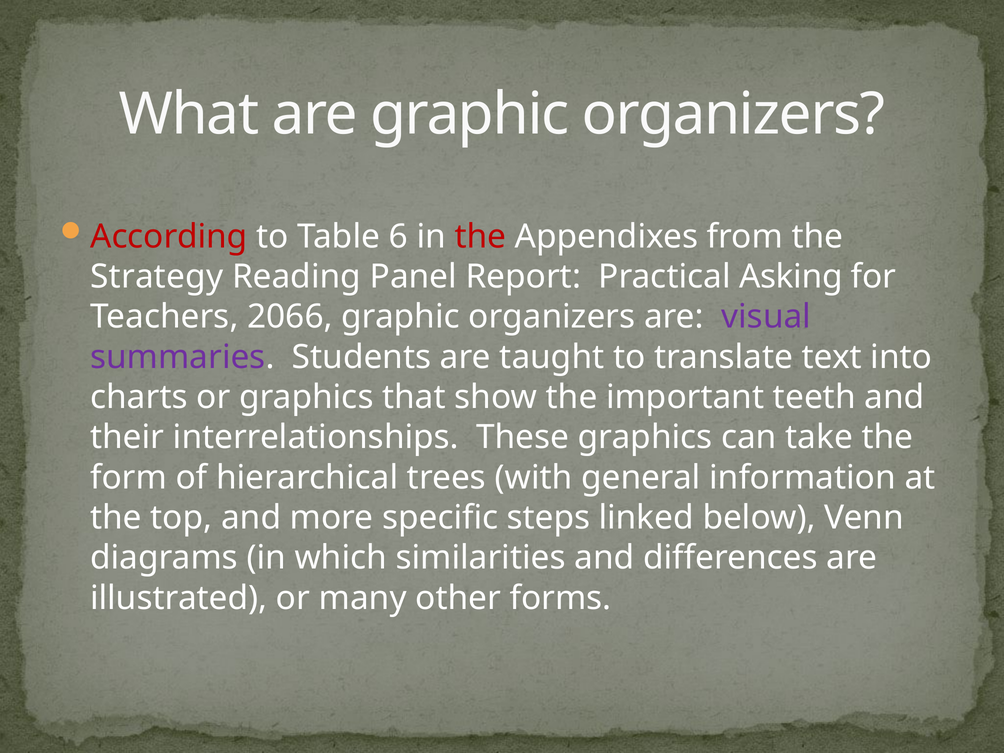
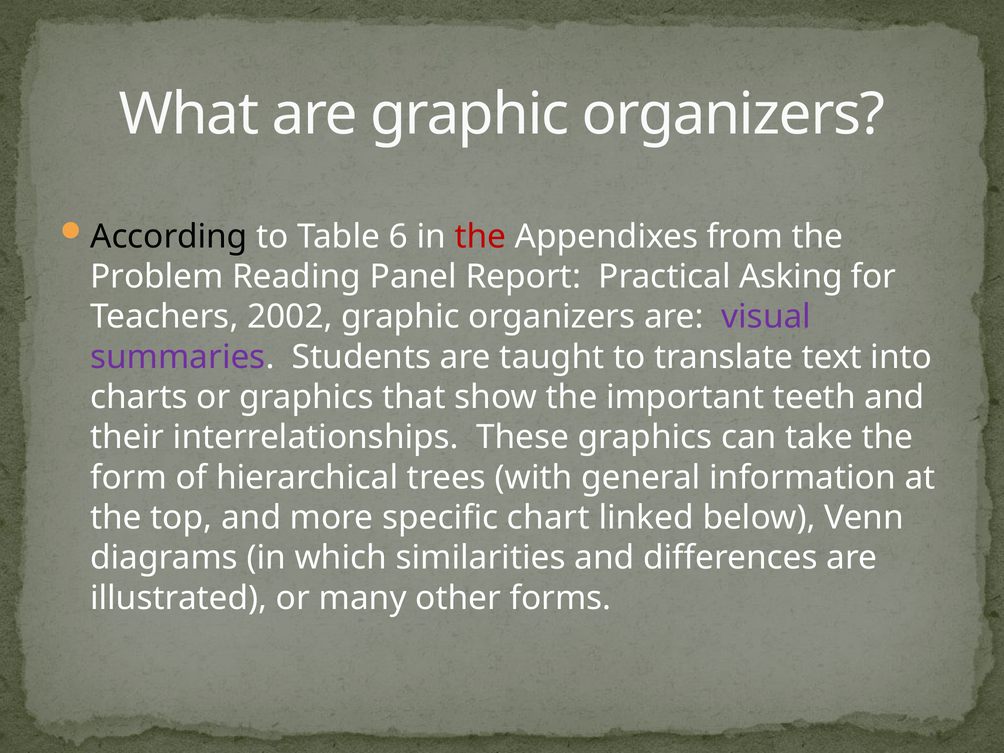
According colour: red -> black (169, 237)
Strategy: Strategy -> Problem (157, 277)
2066: 2066 -> 2002 (290, 317)
steps: steps -> chart (548, 518)
